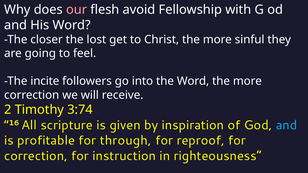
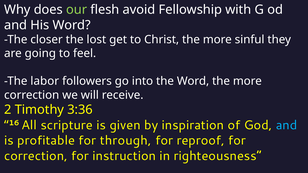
our colour: pink -> light green (77, 10)
incite: incite -> labor (45, 81)
3:74: 3:74 -> 3:36 (80, 110)
